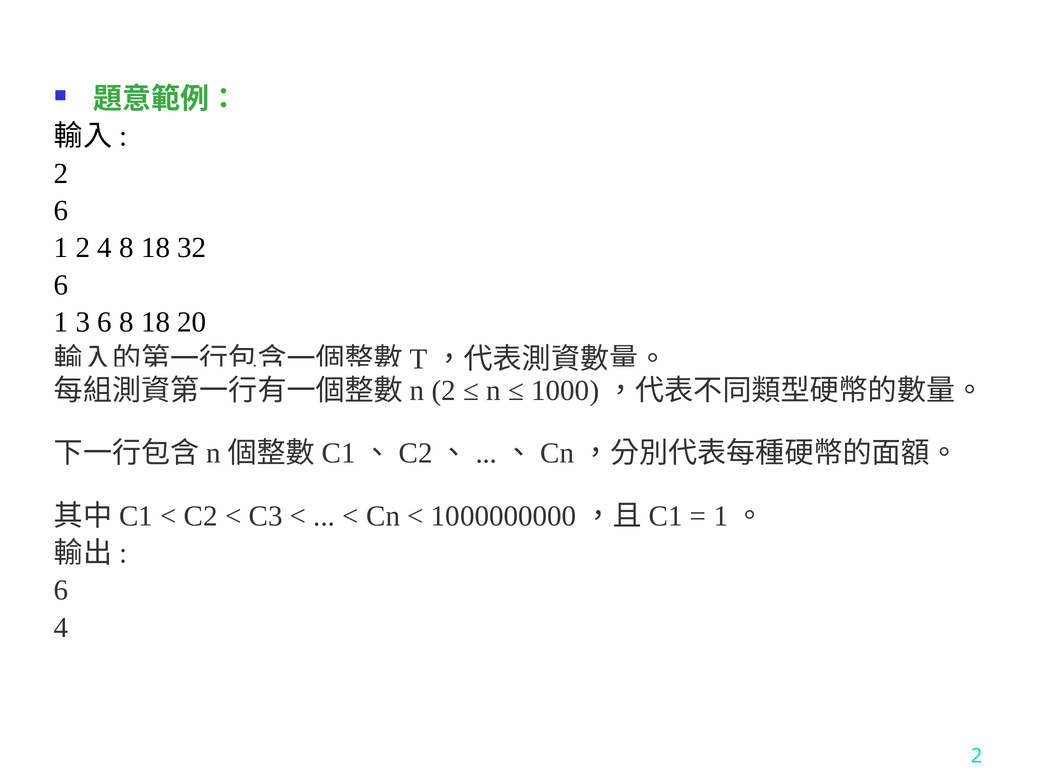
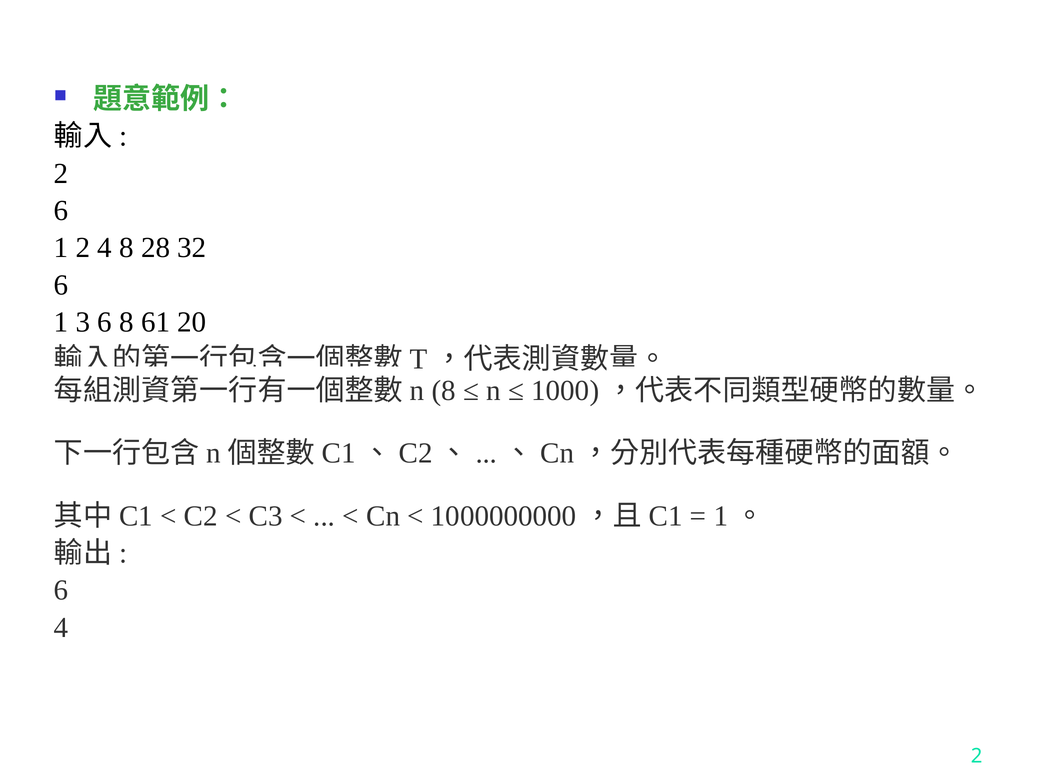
4 8 18: 18 -> 28 (156, 248)
6 8 18: 18 -> 61 (156, 322)
2: 2 -> 8 (444, 391)
